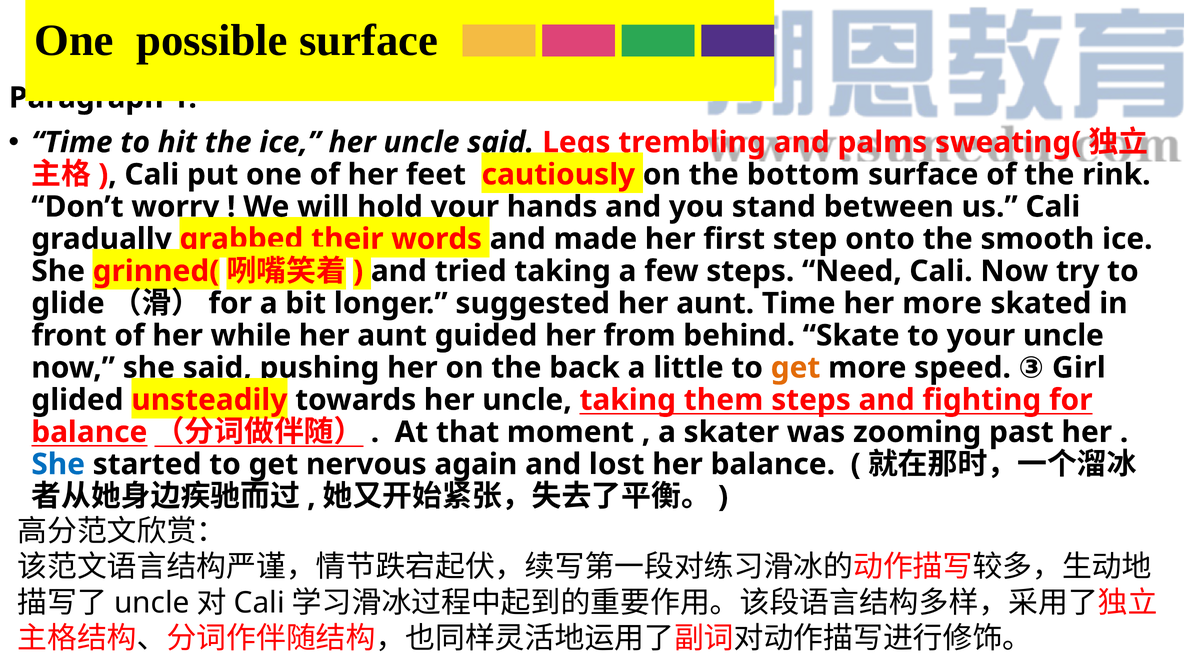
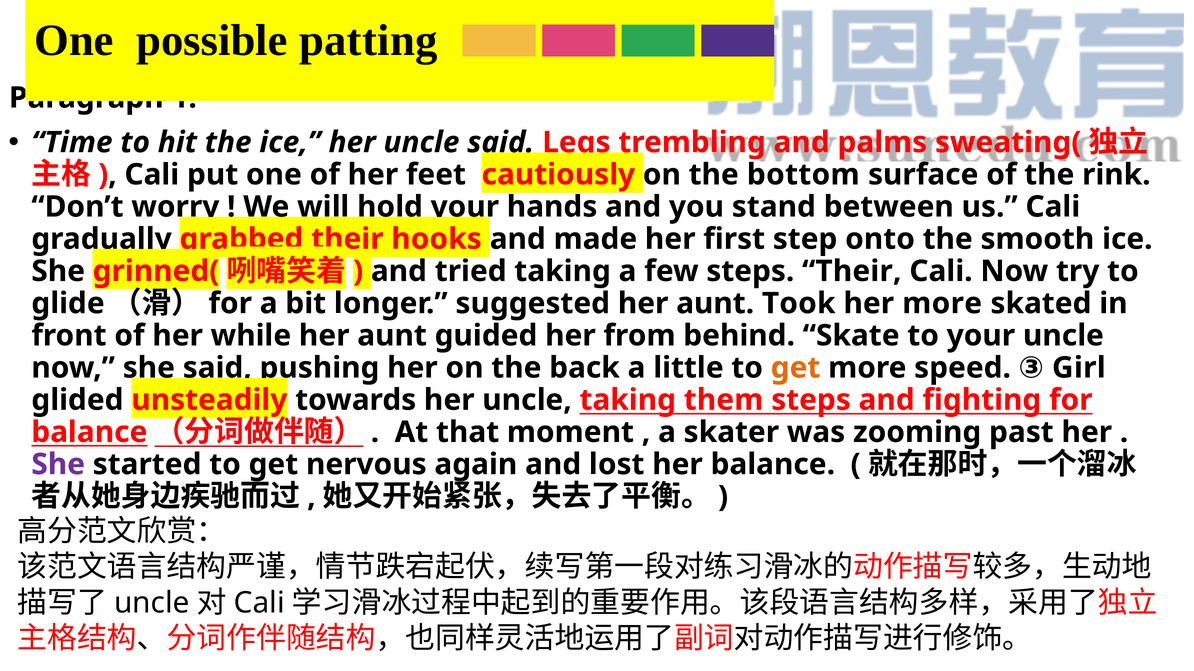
possible surface: surface -> patting (368, 40)
words: words -> hooks (436, 239)
steps Need: Need -> Their (852, 271)
aunt Time: Time -> Took (799, 304)
She colour: blue -> purple (58, 465)
